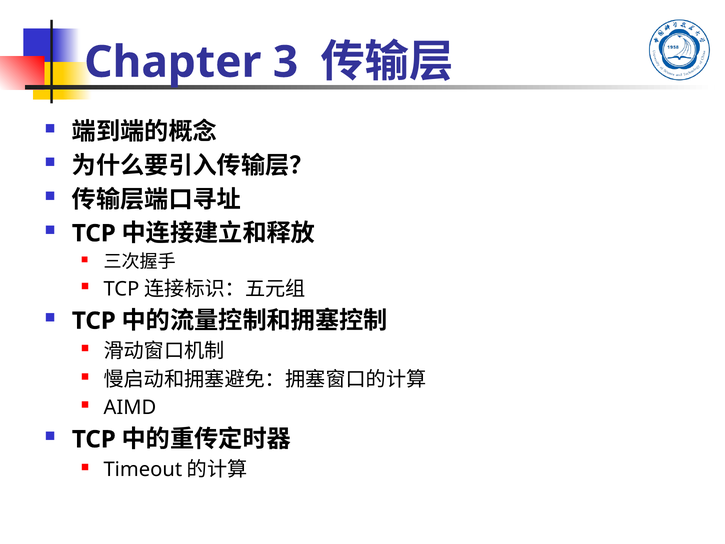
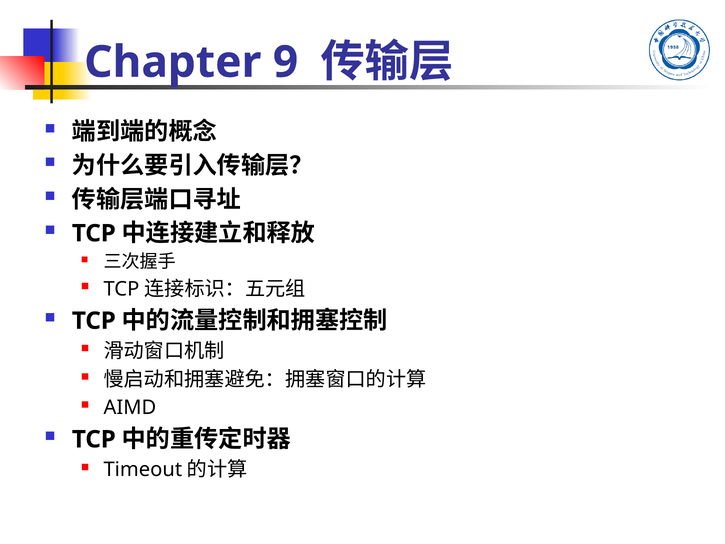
3: 3 -> 9 (286, 62)
